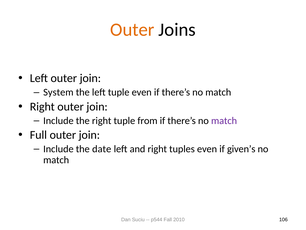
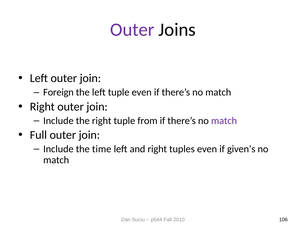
Outer colour: orange -> purple (132, 30)
System: System -> Foreign (58, 92)
date: date -> time (102, 149)
